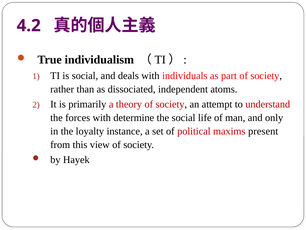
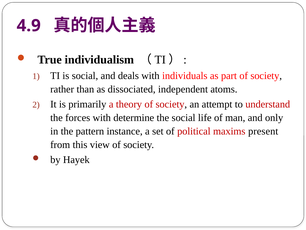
4.2: 4.2 -> 4.9 (29, 26)
loyalty: loyalty -> pattern (90, 131)
